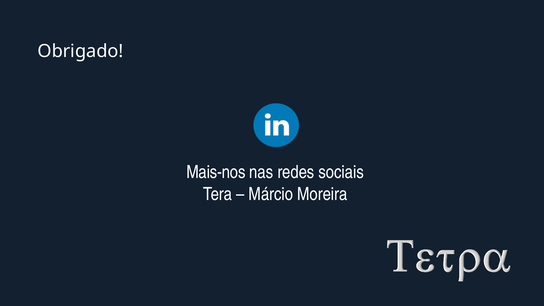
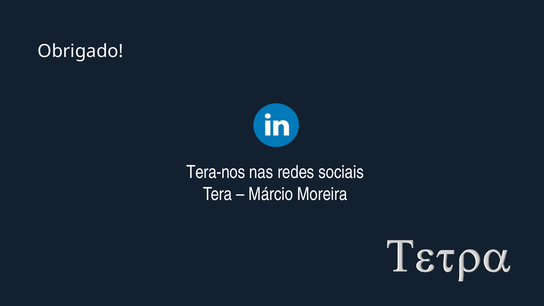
Mais-nos: Mais-nos -> Tera-nos (216, 172)
